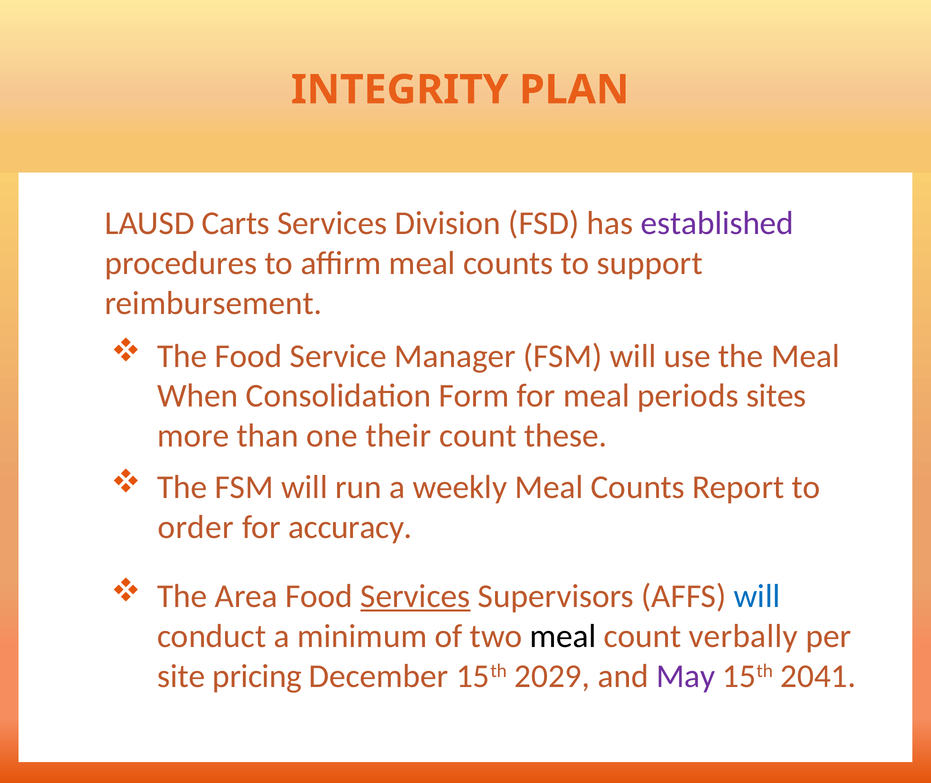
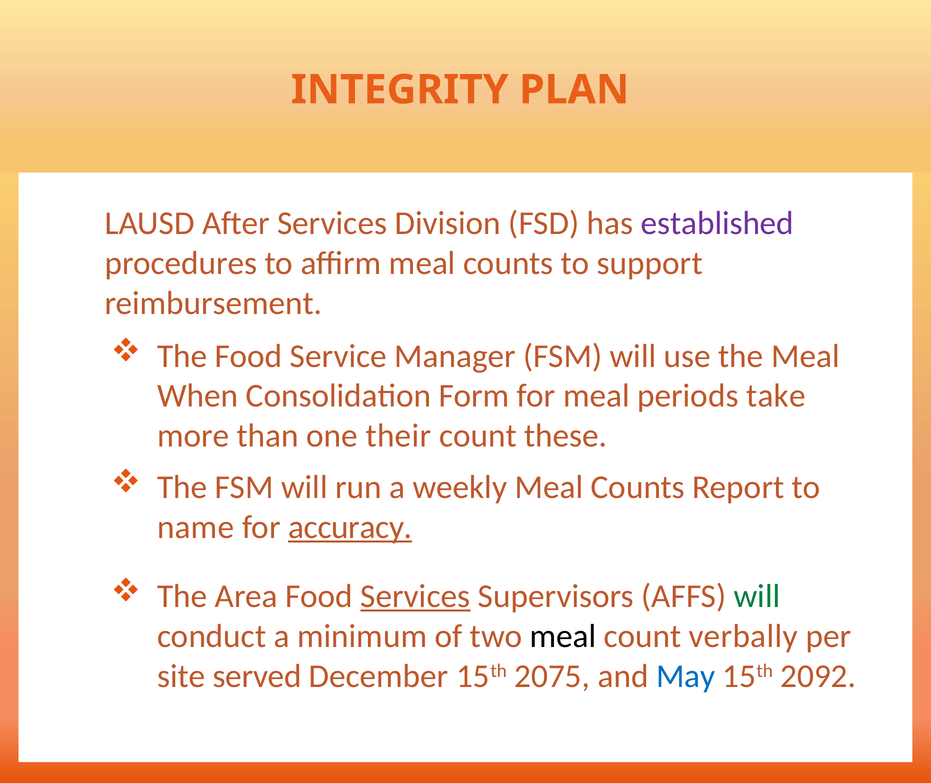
Carts: Carts -> After (236, 224)
sites: sites -> take (776, 396)
order: order -> name (196, 528)
accuracy underline: none -> present (350, 528)
will colour: blue -> green (757, 597)
pricing: pricing -> served (257, 677)
2029: 2029 -> 2075 (552, 677)
May colour: purple -> blue (686, 677)
2041: 2041 -> 2092 (818, 677)
